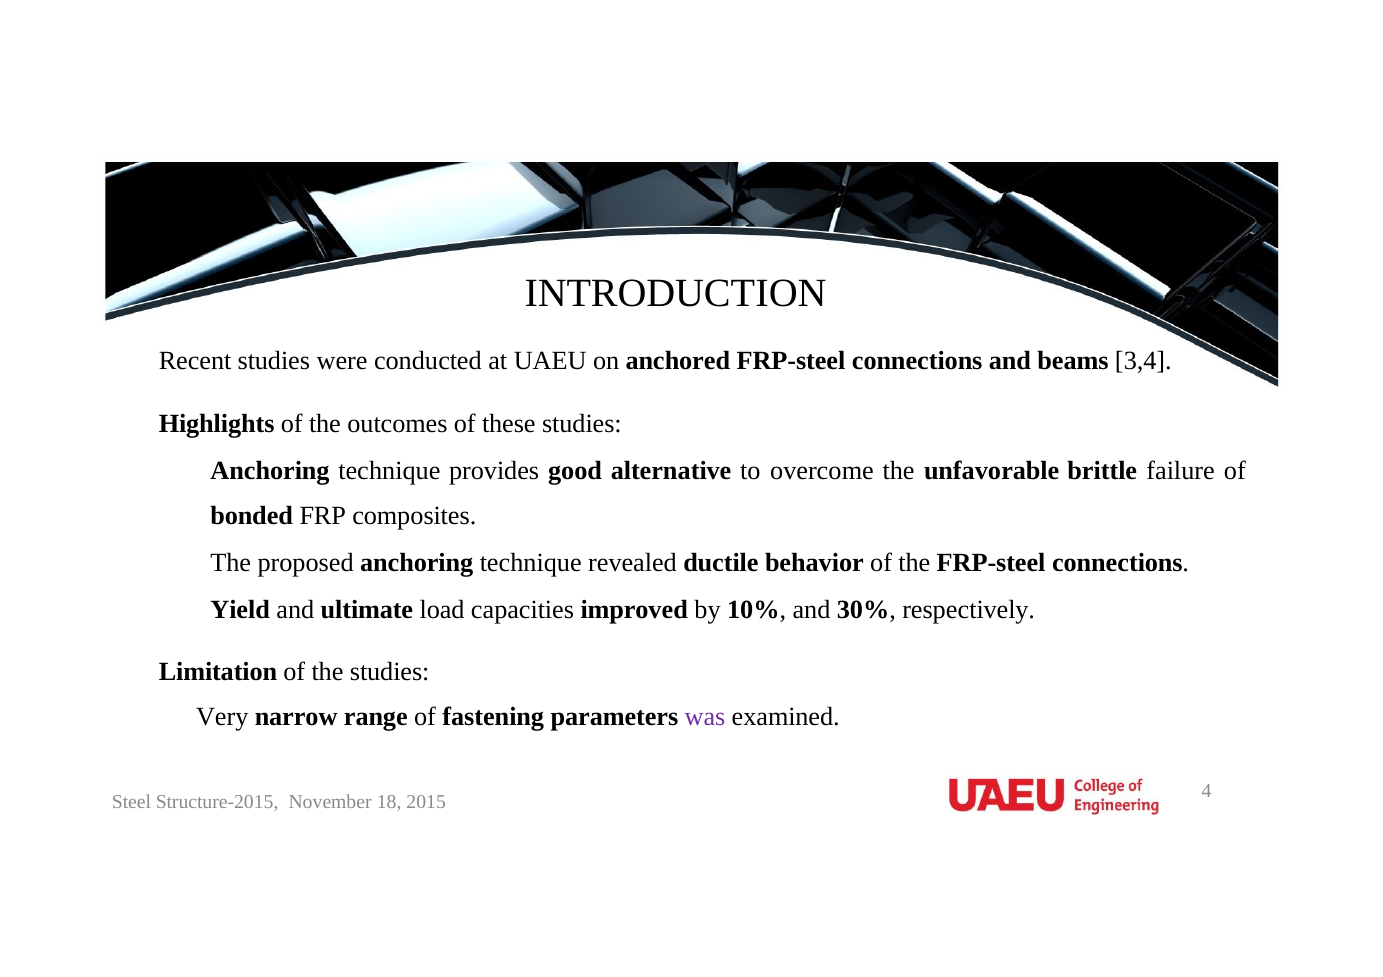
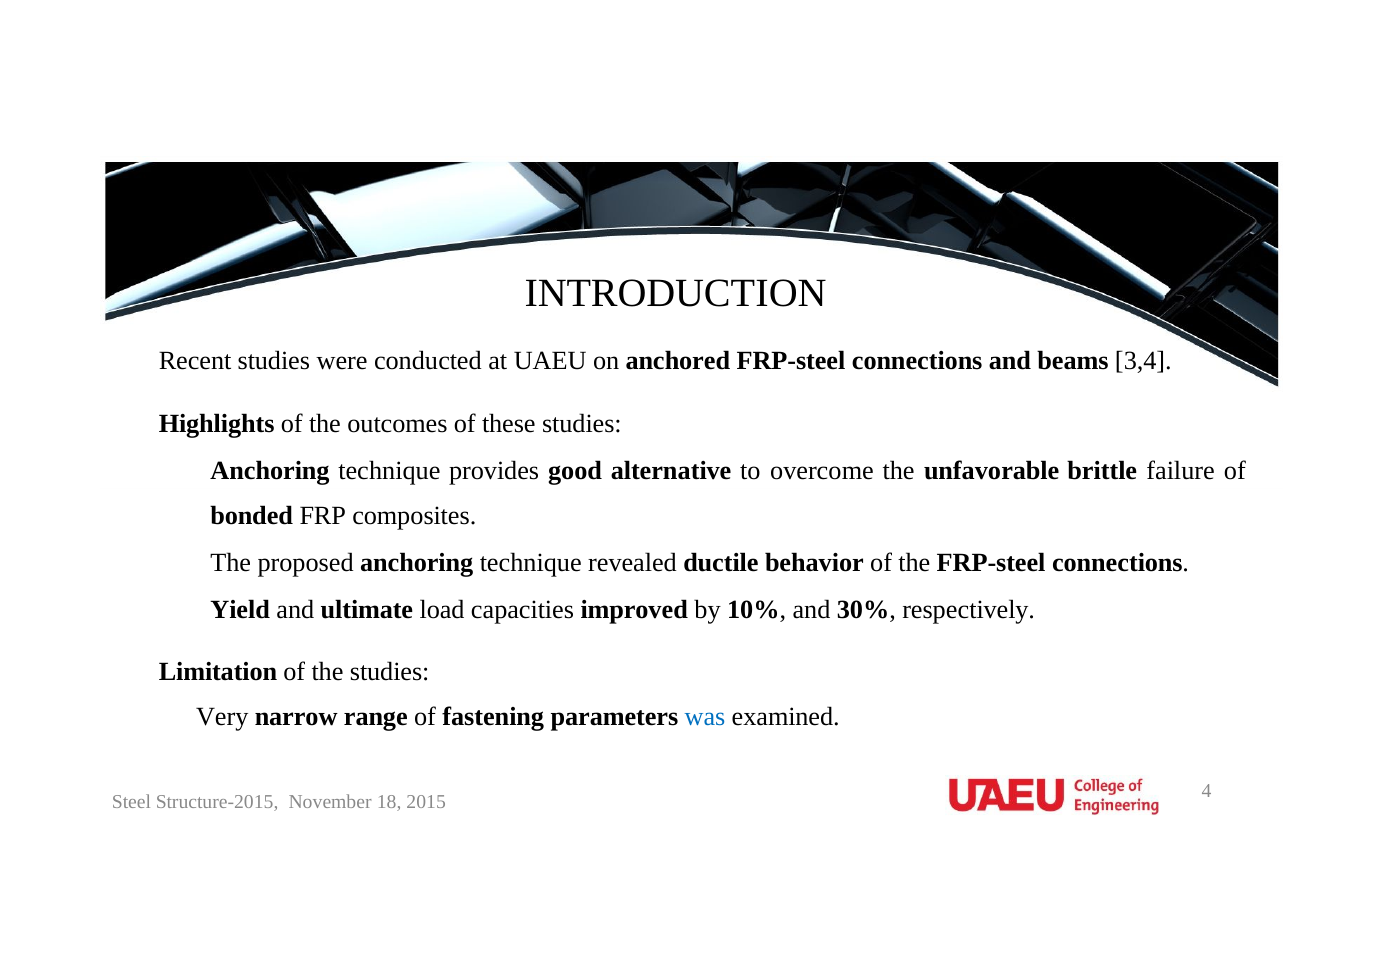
was colour: purple -> blue (705, 717)
